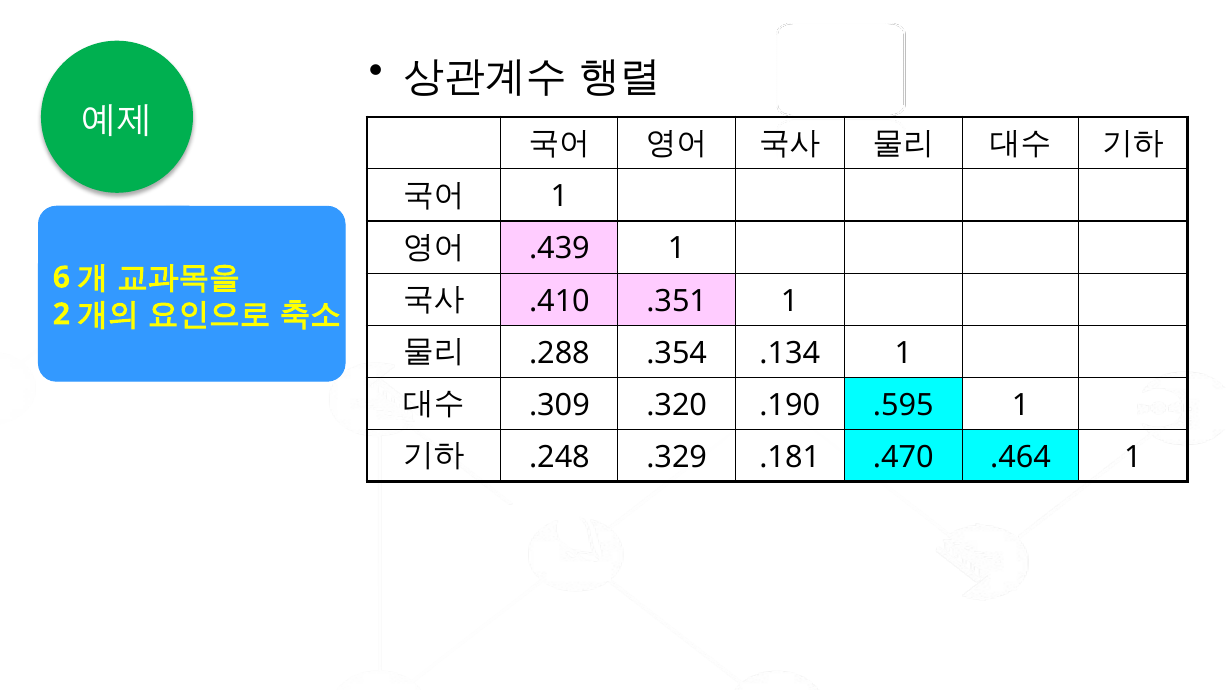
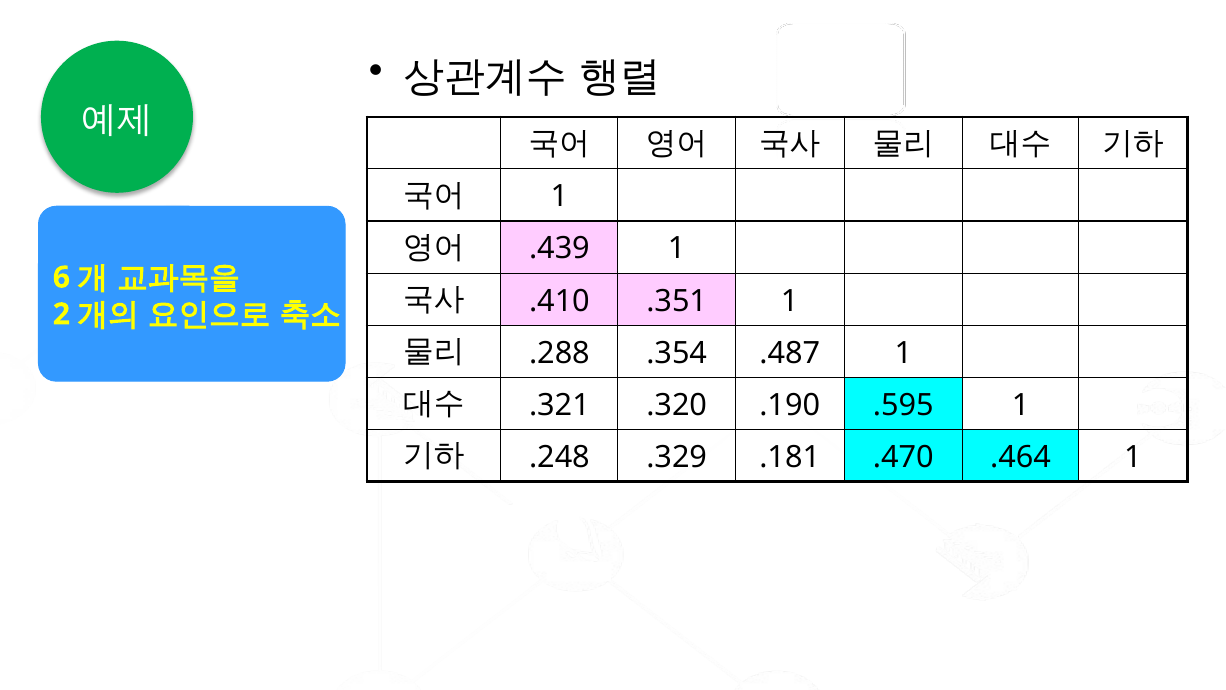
.134: .134 -> .487 (790, 353)
.309: .309 -> .321 (559, 405)
